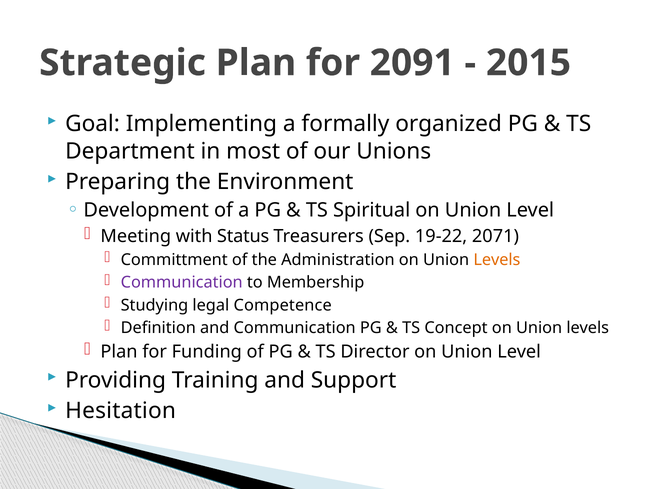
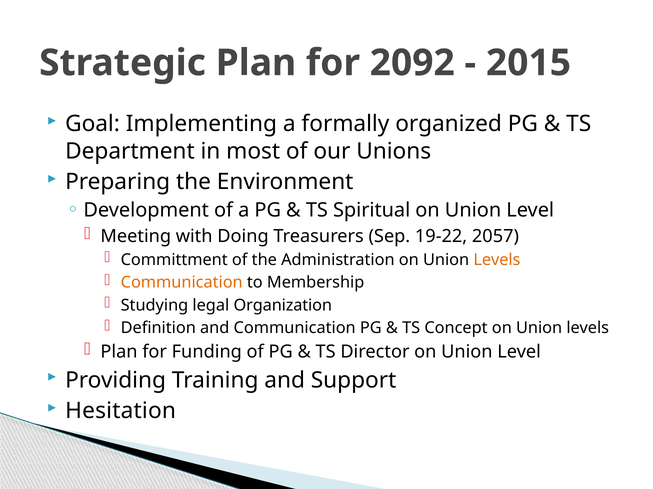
2091: 2091 -> 2092 (412, 63)
Status: Status -> Doing (243, 236)
2071: 2071 -> 2057 (495, 236)
Communication colour: purple -> orange (182, 283)
Competence: Competence -> Organization (283, 306)
